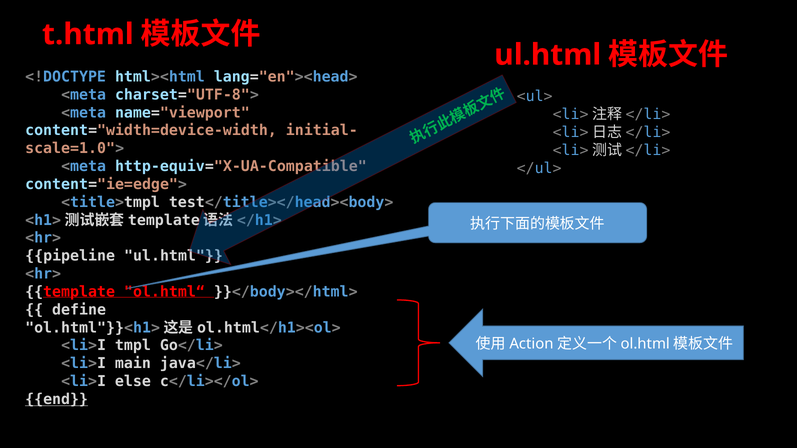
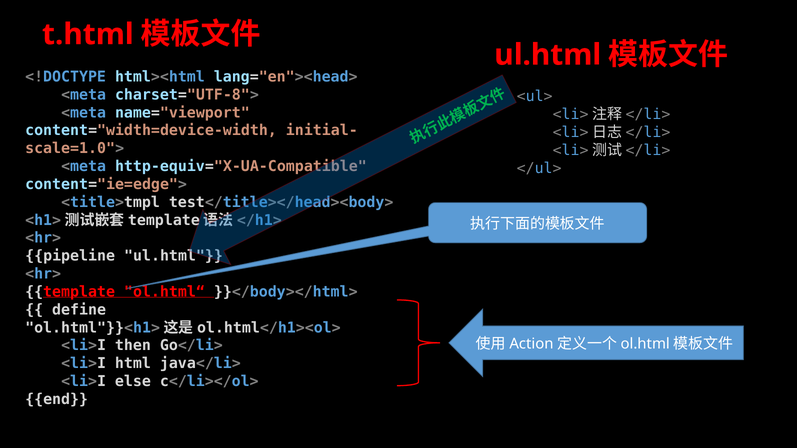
tmpl: tmpl -> then (133, 346)
main: main -> html (133, 364)
end underline: present -> none (57, 400)
